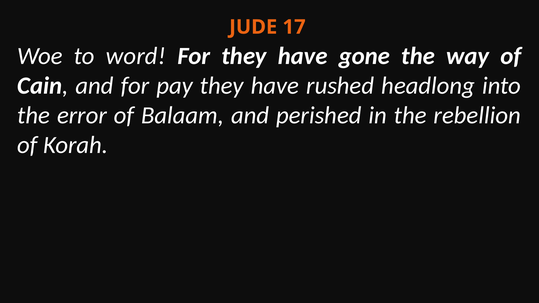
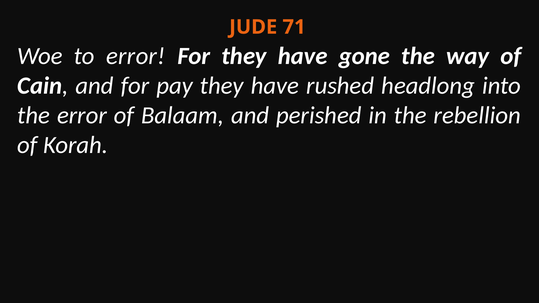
17: 17 -> 71 (294, 27)
to word: word -> error (136, 56)
